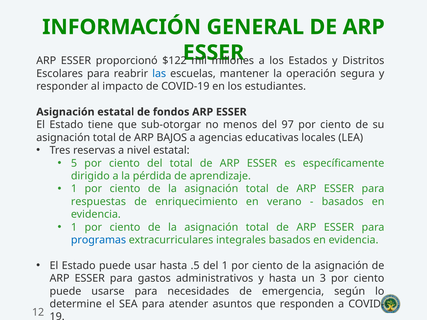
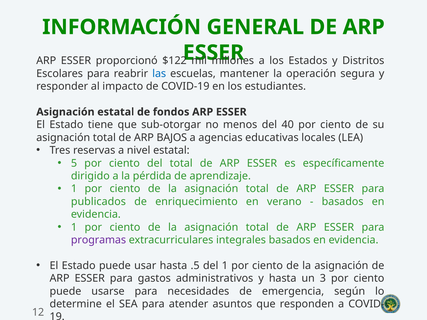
97: 97 -> 40 (288, 125)
respuestas: respuestas -> publicados (98, 202)
programas colour: blue -> purple (99, 240)
